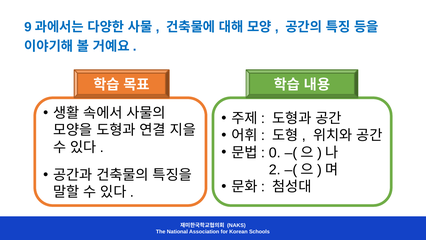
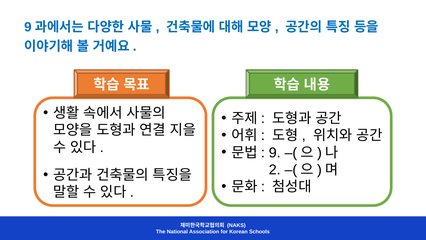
0: 0 -> 9 (275, 152)
